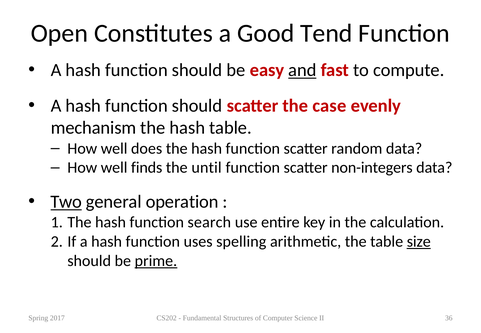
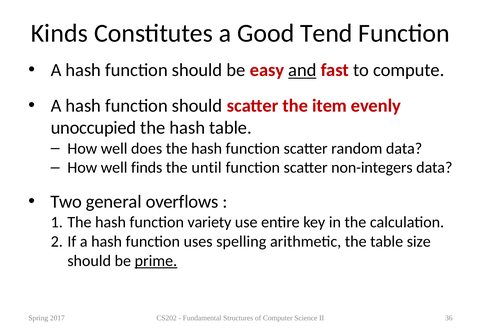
Open: Open -> Kinds (59, 33)
case: case -> item (330, 106)
mechanism: mechanism -> unoccupied (94, 128)
Two underline: present -> none (66, 202)
operation: operation -> overflows (182, 202)
search: search -> variety (209, 222)
size underline: present -> none (419, 242)
